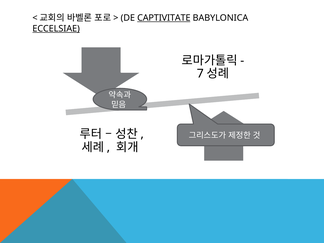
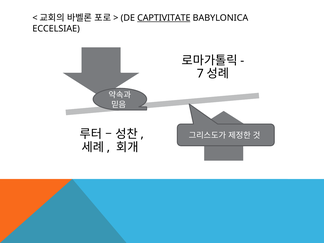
ECCELSIAE underline: present -> none (56, 29)
